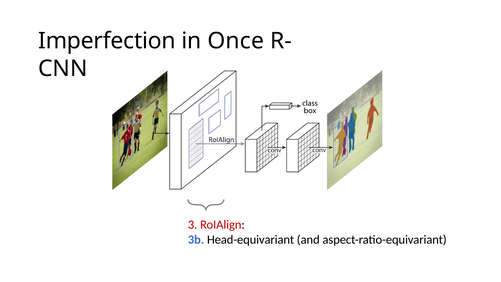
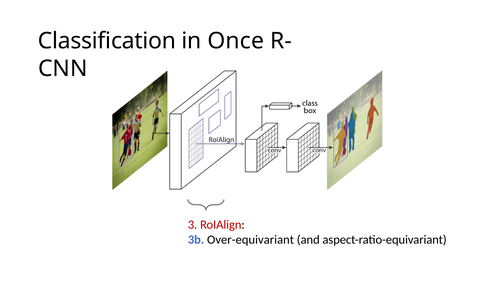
Imperfection: Imperfection -> Classification (107, 41)
Head-equivariant: Head-equivariant -> Over-equivariant (250, 240)
